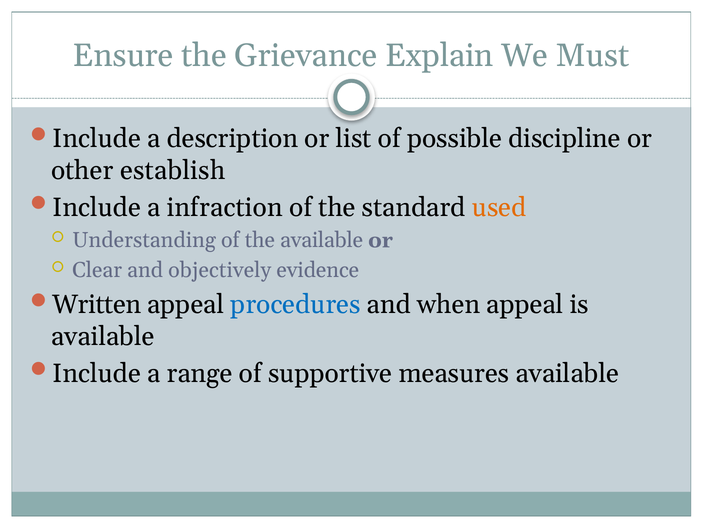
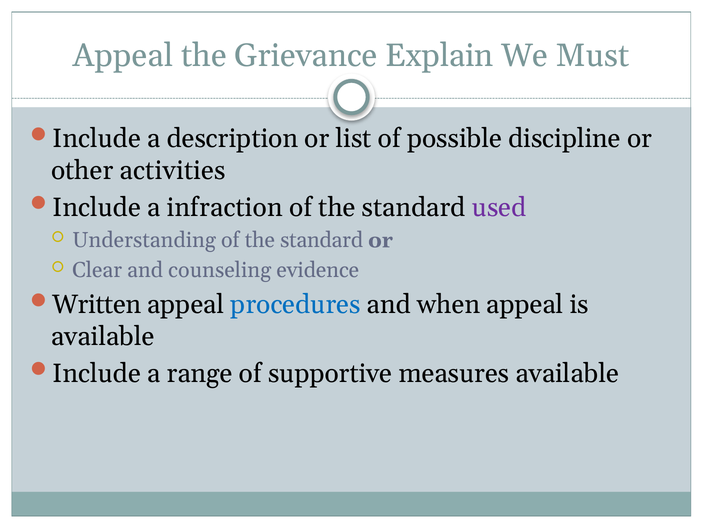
Ensure: Ensure -> Appeal (123, 55)
establish: establish -> activities (173, 170)
used colour: orange -> purple (499, 207)
available: available -> standard (322, 240)
objectively: objectively -> counseling (220, 270)
